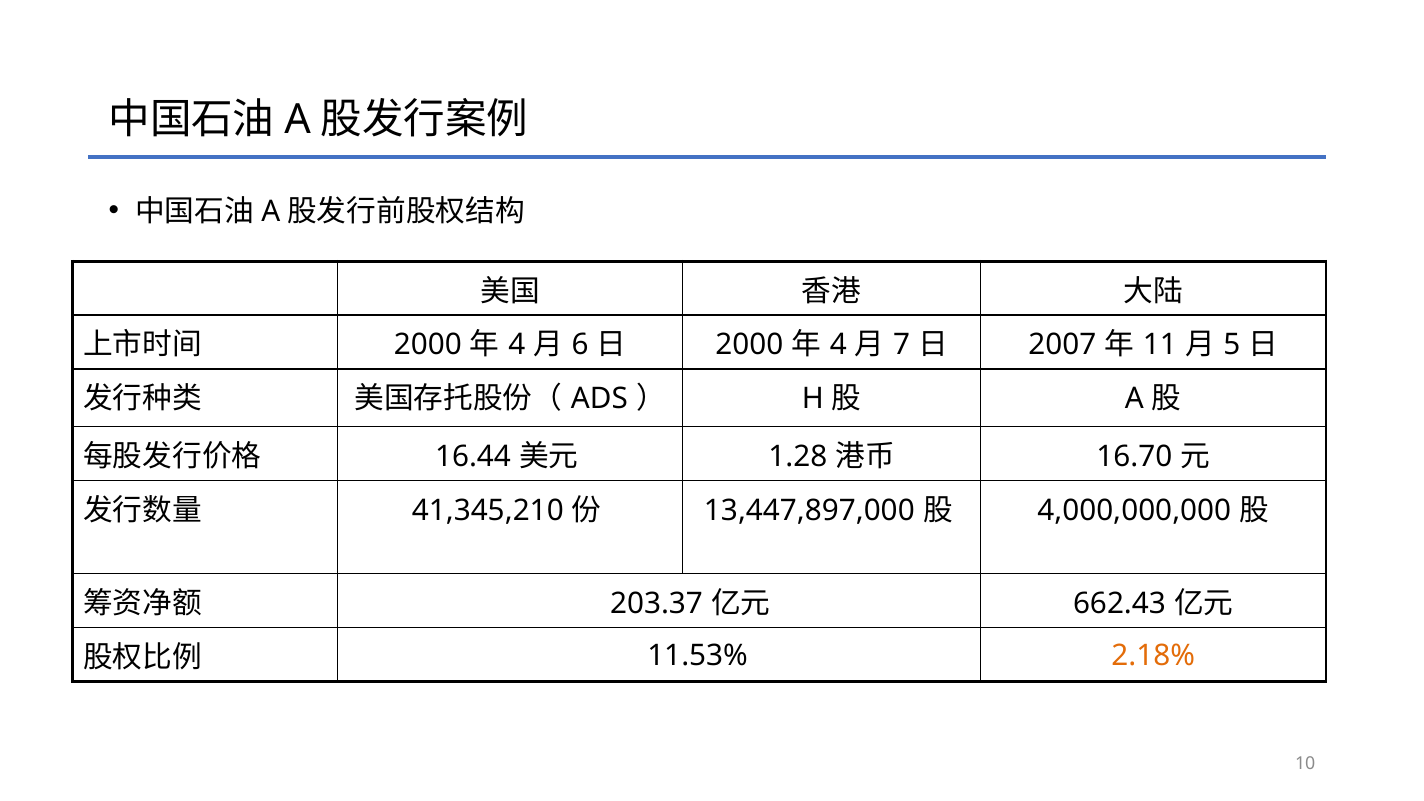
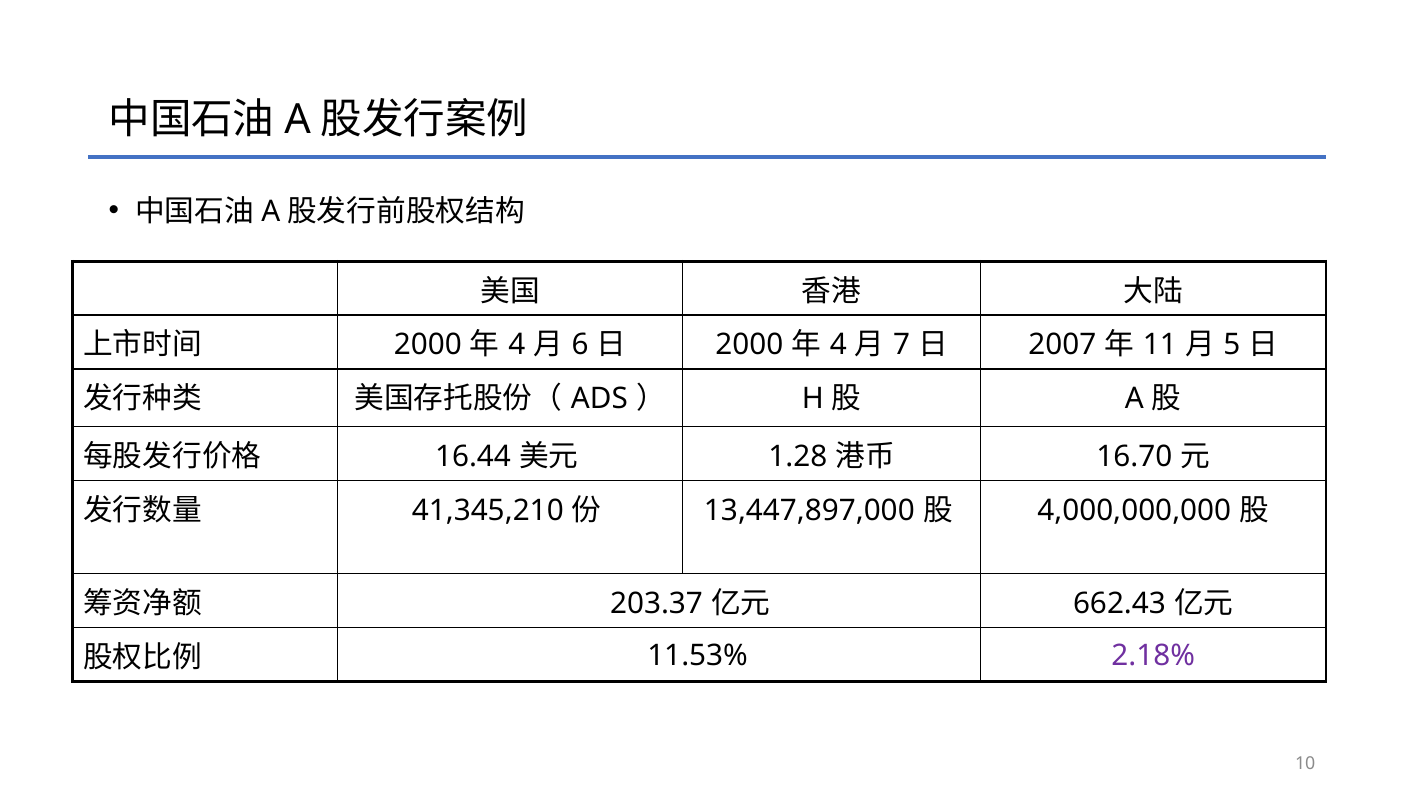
2.18% colour: orange -> purple (1153, 655)
